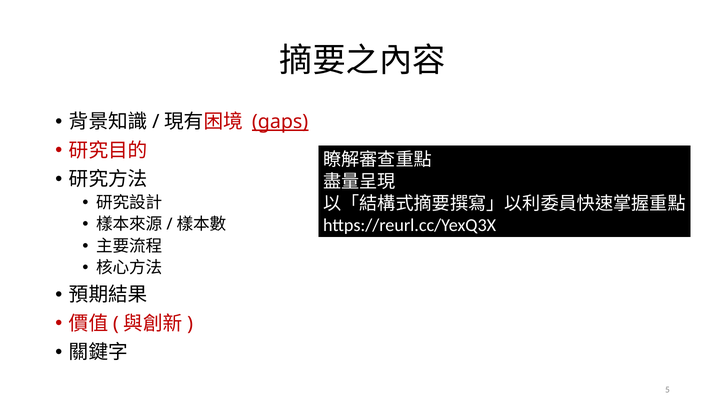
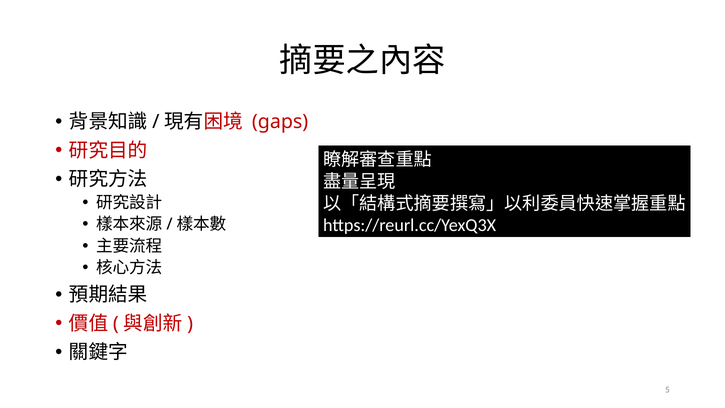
gaps underline: present -> none (280, 122)
